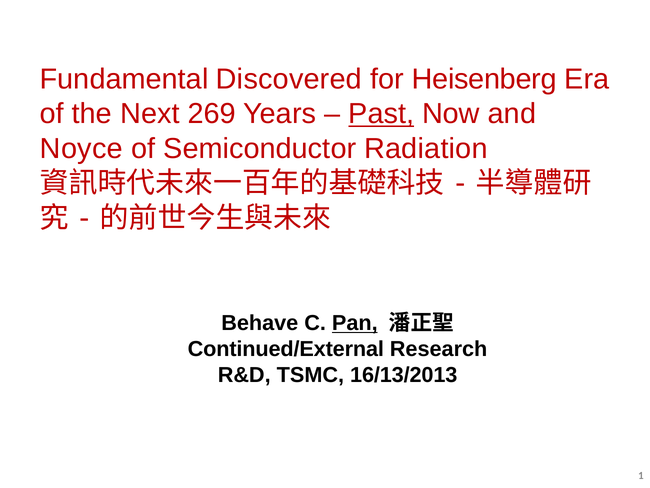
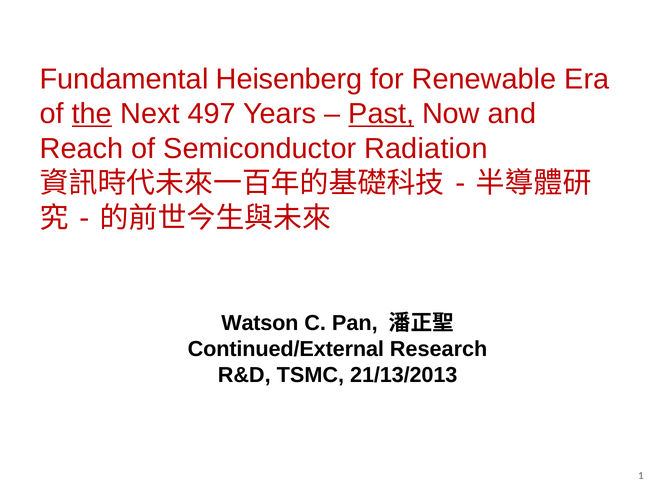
Discovered: Discovered -> Heisenberg (289, 79)
Heisenberg: Heisenberg -> Renewable (484, 79)
the underline: none -> present (92, 114)
269: 269 -> 497 (212, 114)
Noyce: Noyce -> Reach (82, 148)
Behave: Behave -> Watson (260, 323)
Pan underline: present -> none (355, 323)
16/13/2013: 16/13/2013 -> 21/13/2013 (404, 375)
